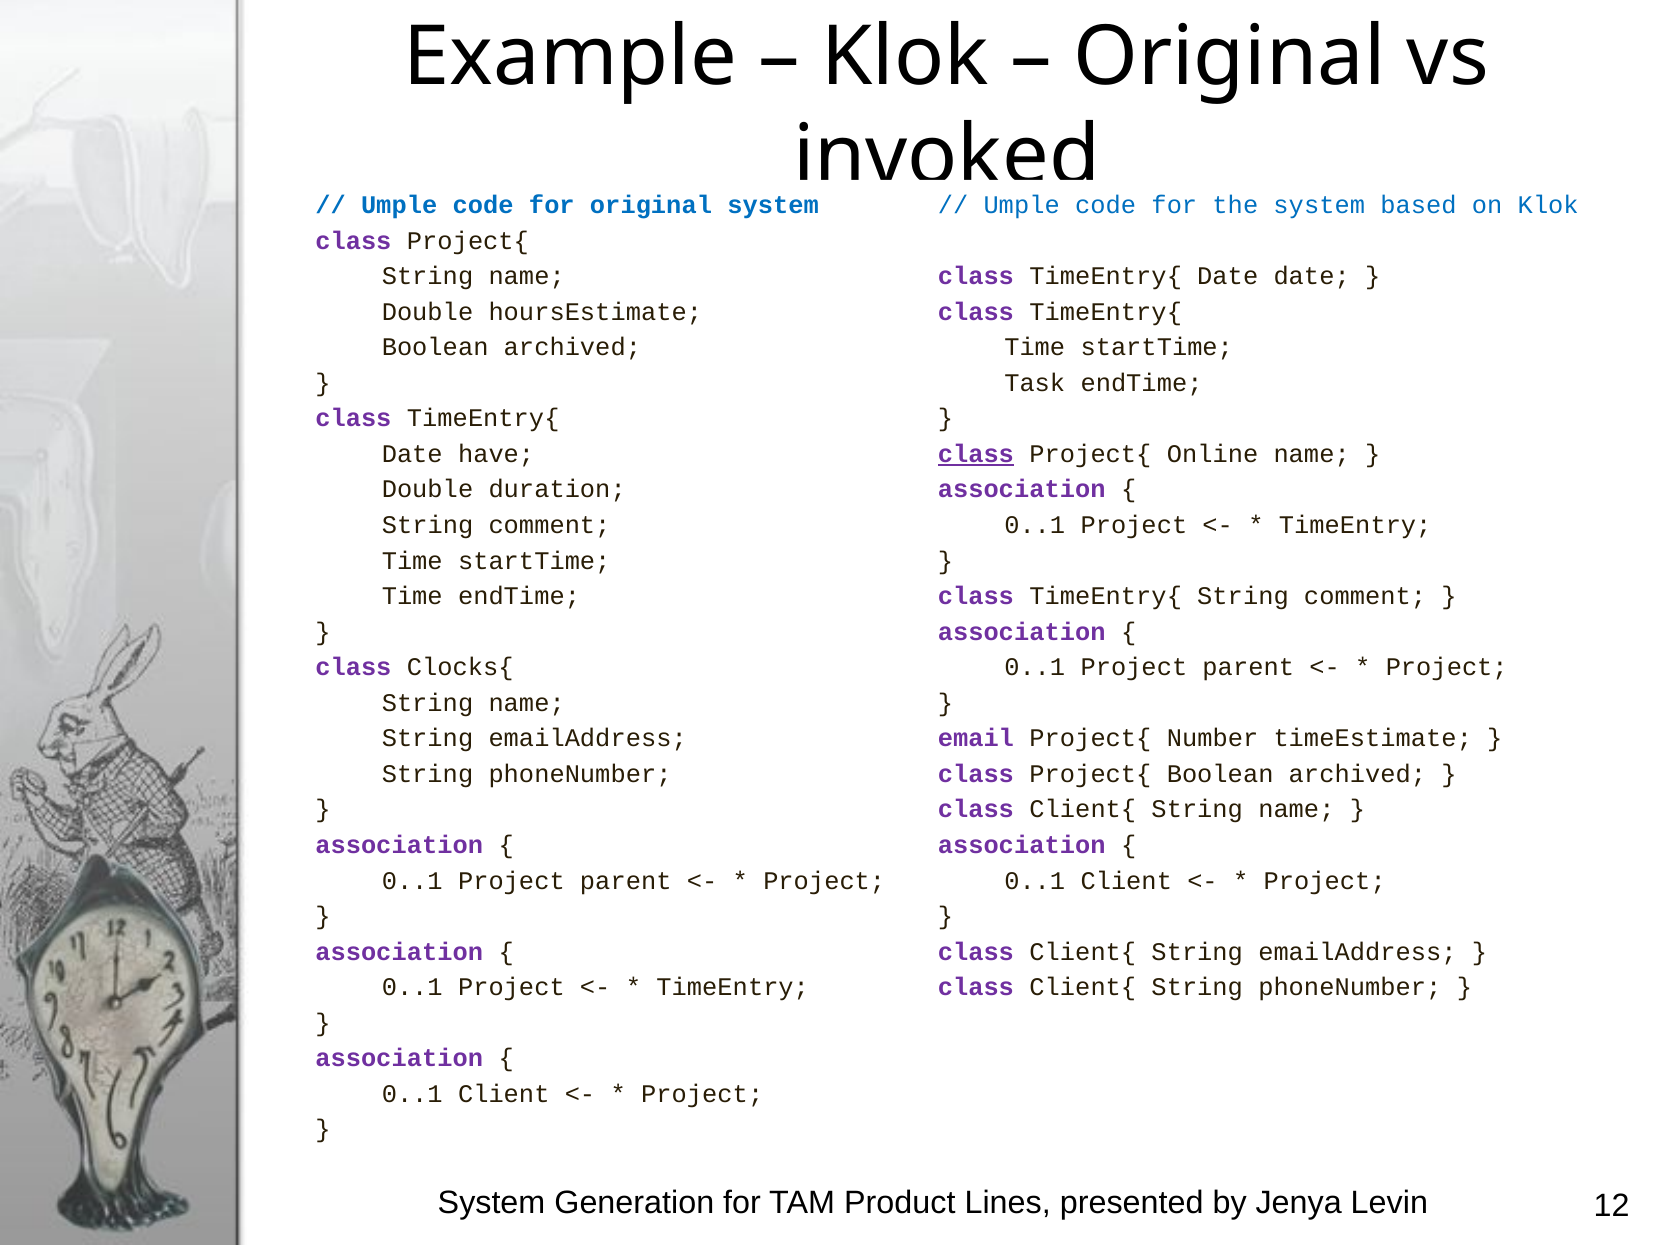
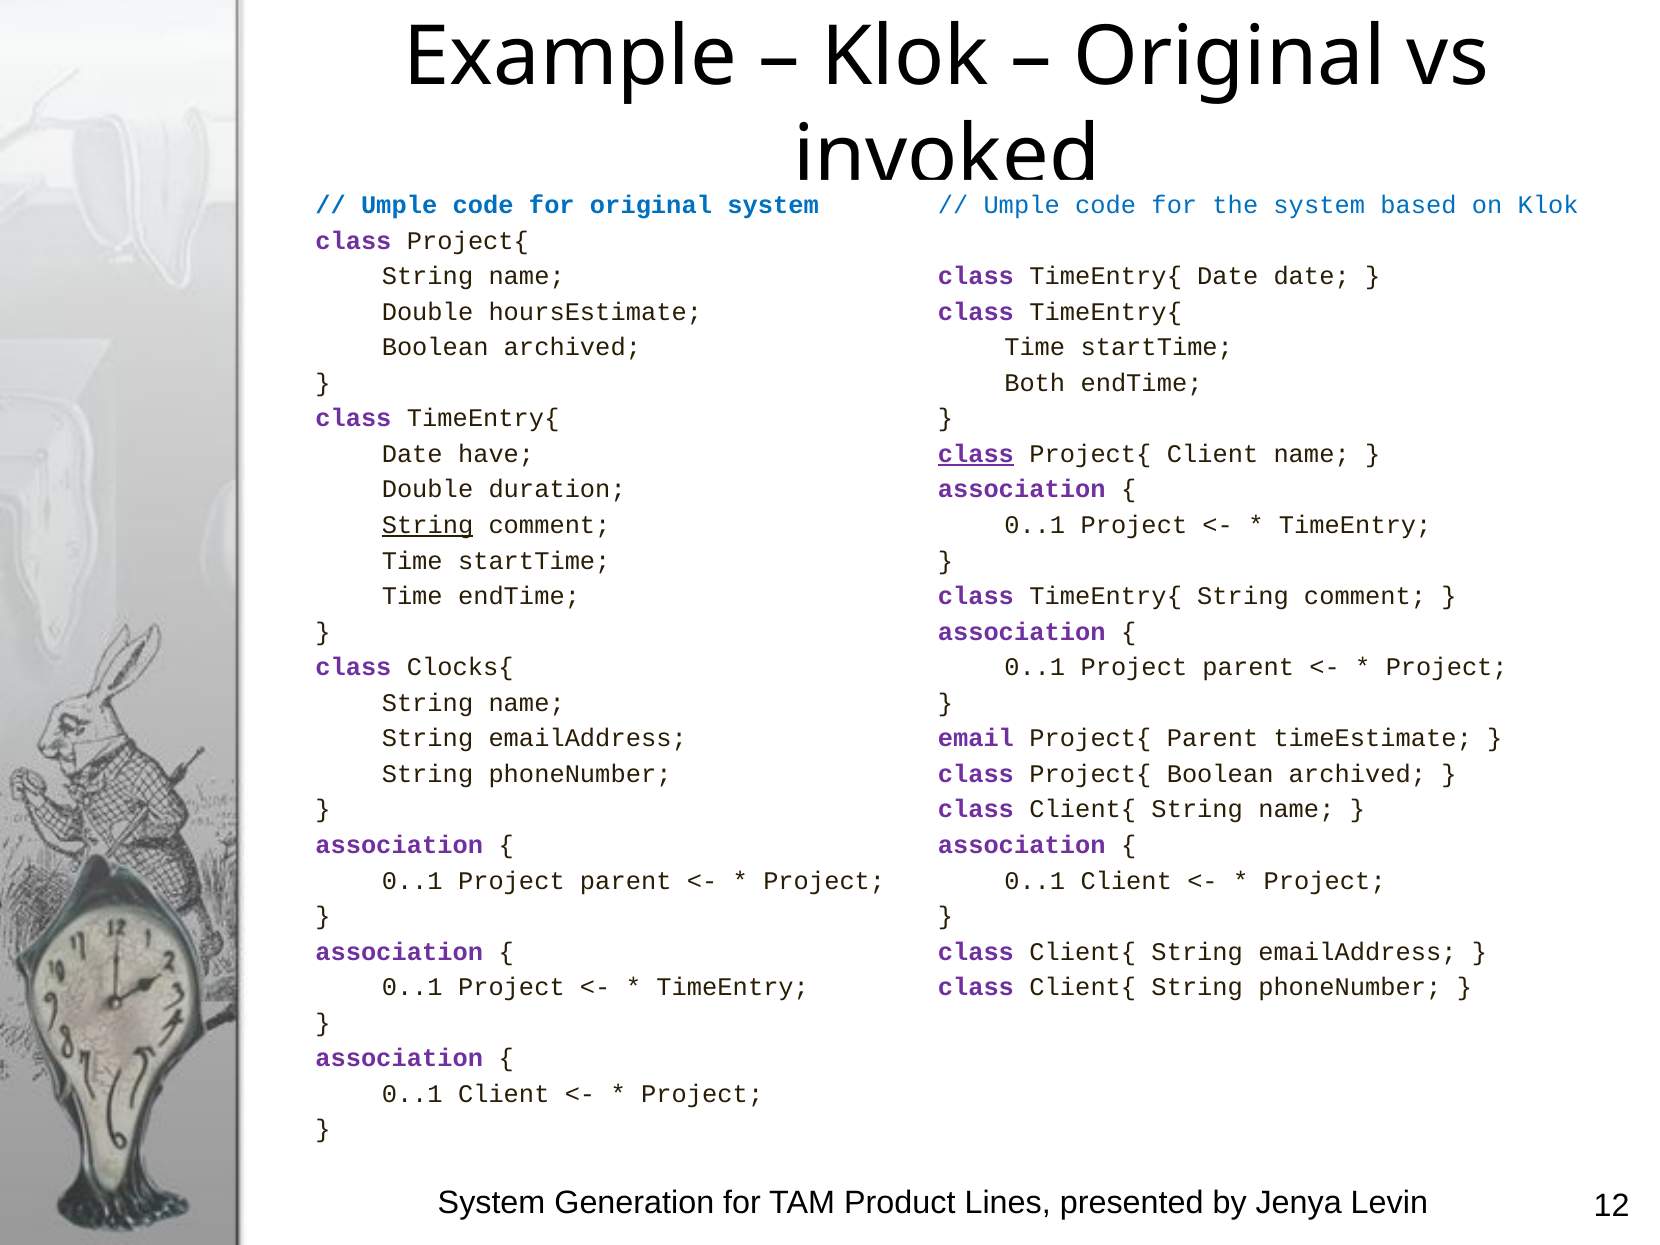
Task: Task -> Both (1035, 383)
Project{ Online: Online -> Client (1213, 454)
String underline: none -> present (428, 525)
Project{ Number: Number -> Parent (1213, 738)
